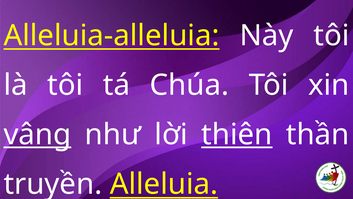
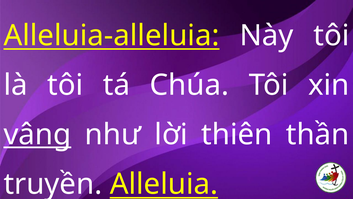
thiên underline: present -> none (237, 134)
